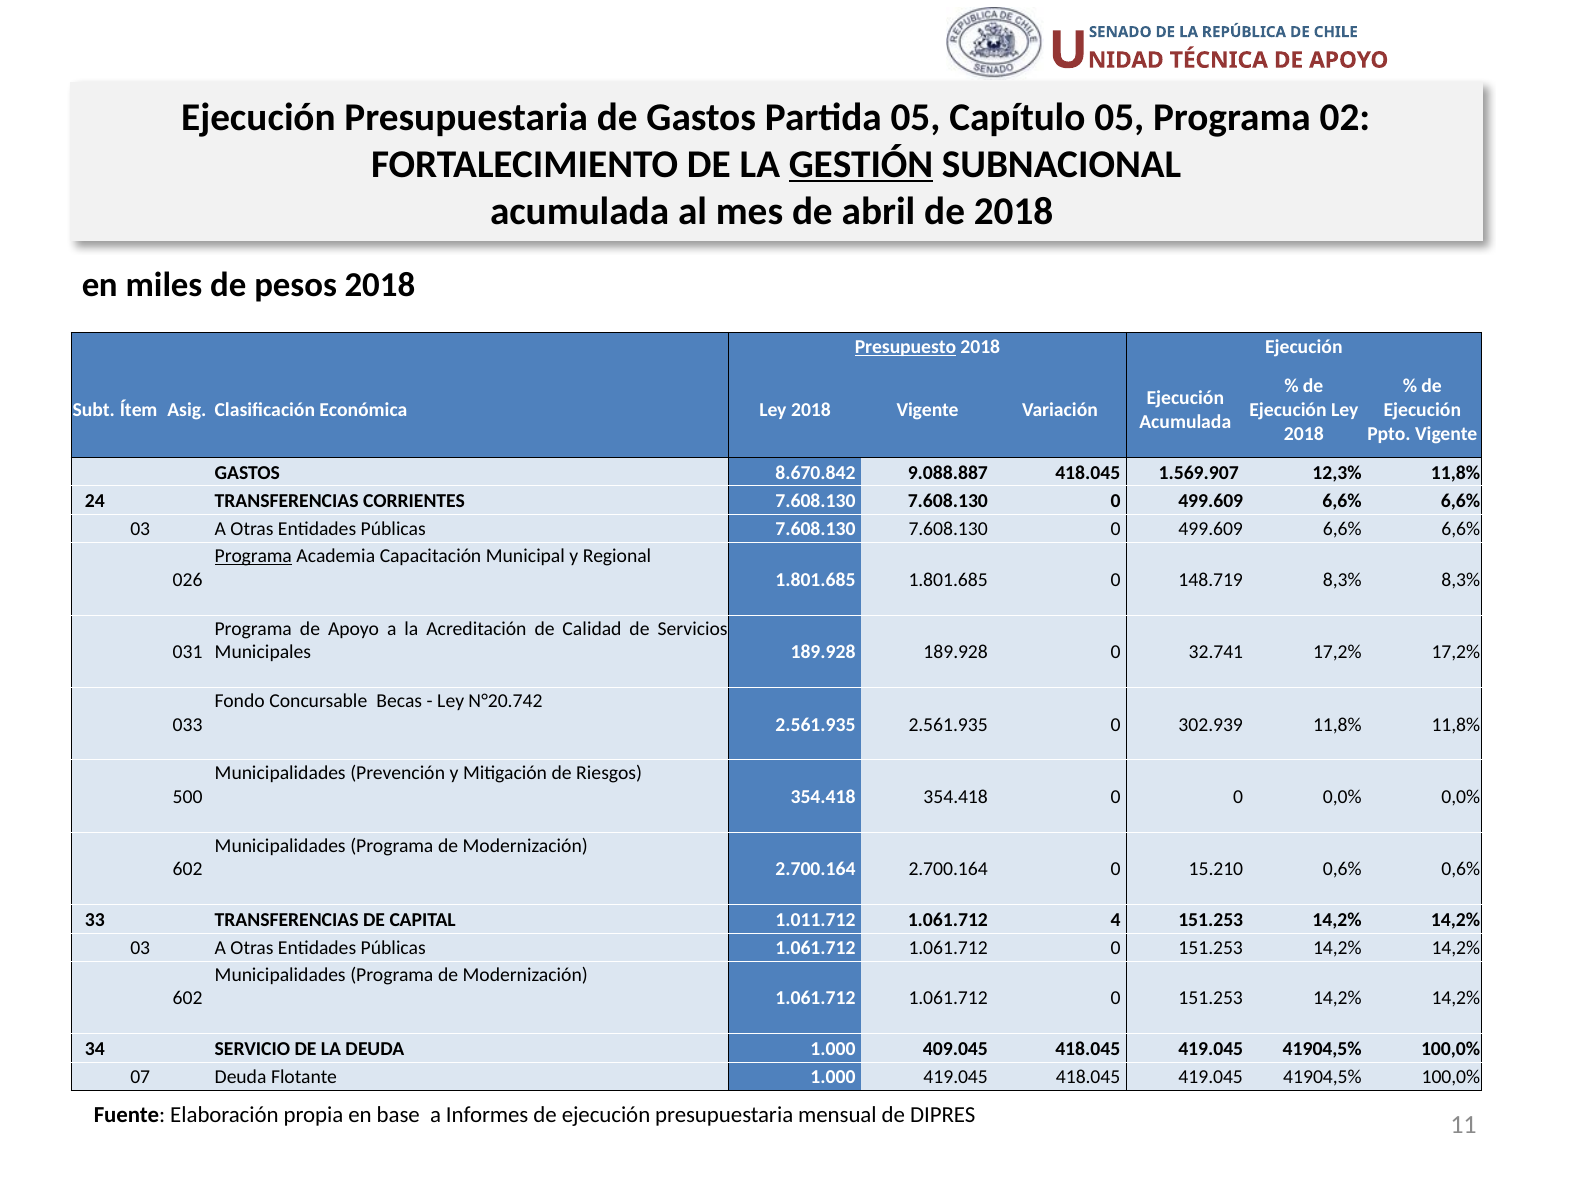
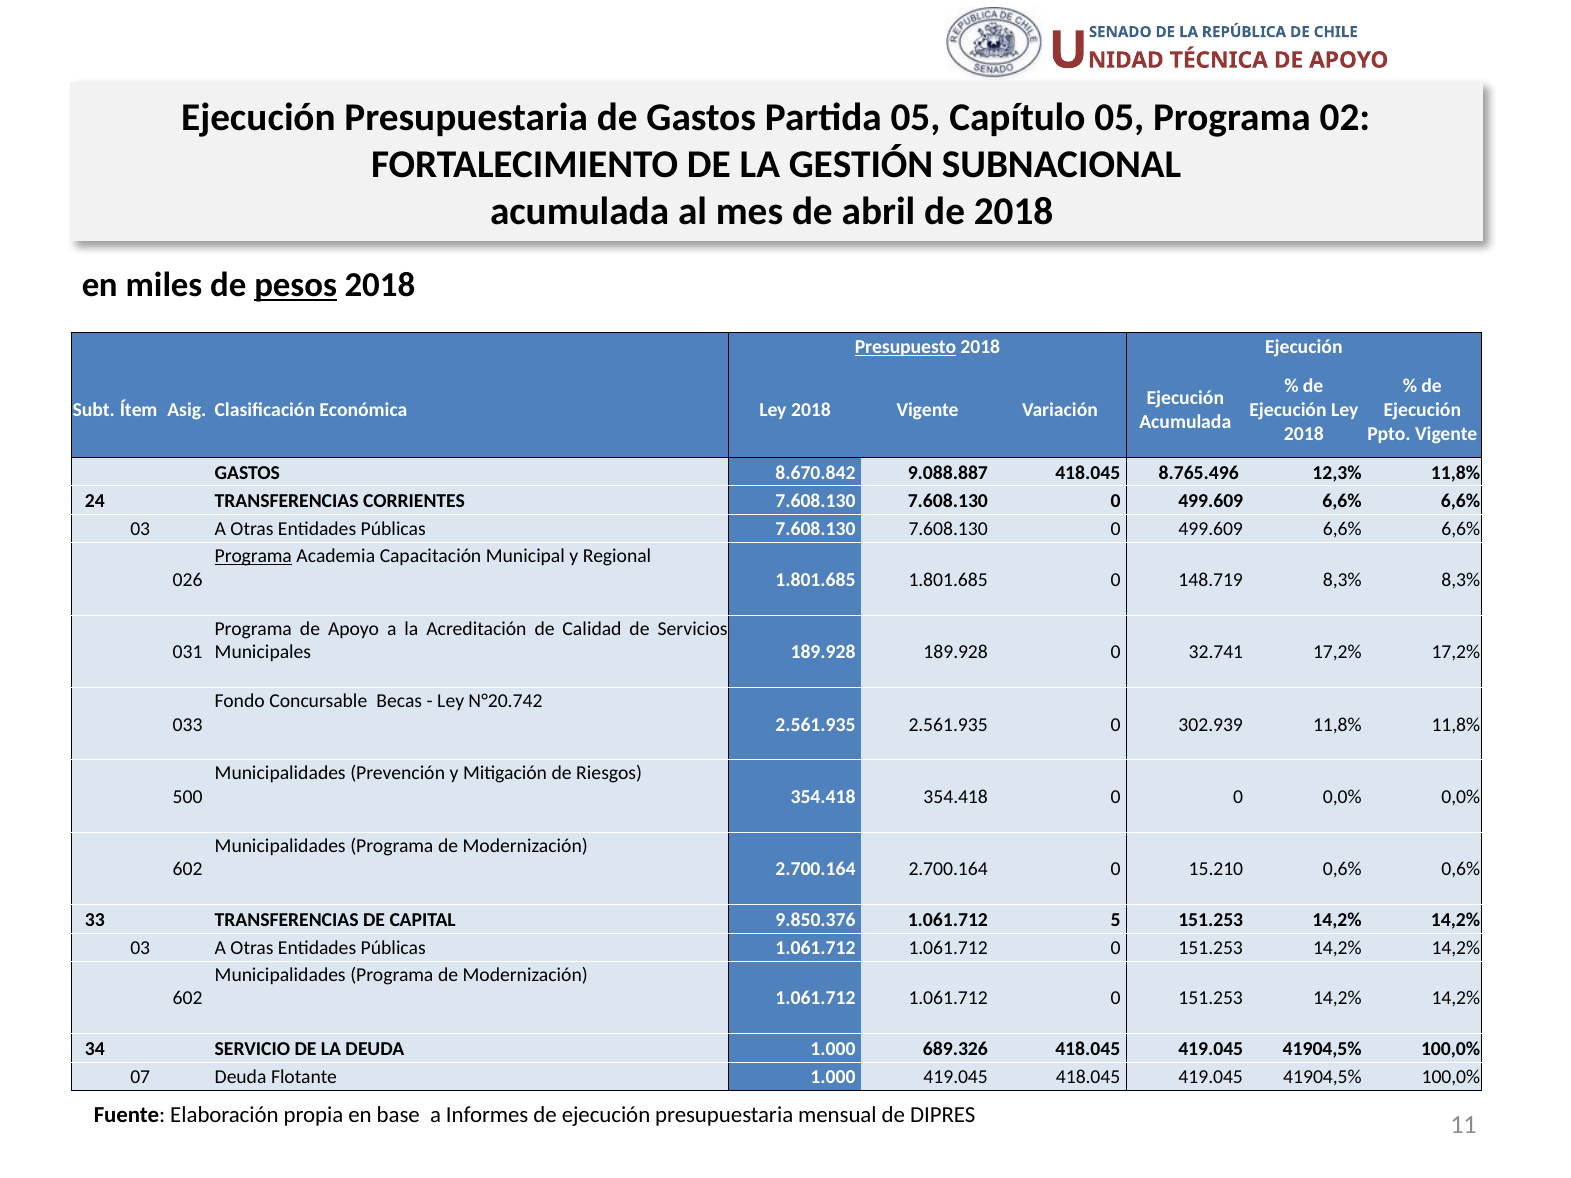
GESTIÓN underline: present -> none (861, 164)
pesos underline: none -> present (296, 285)
1.569.907: 1.569.907 -> 8.765.496 (1199, 473)
1.011.712: 1.011.712 -> 9.850.376 (815, 920)
4: 4 -> 5 (1116, 920)
409.045: 409.045 -> 689.326 (955, 1049)
